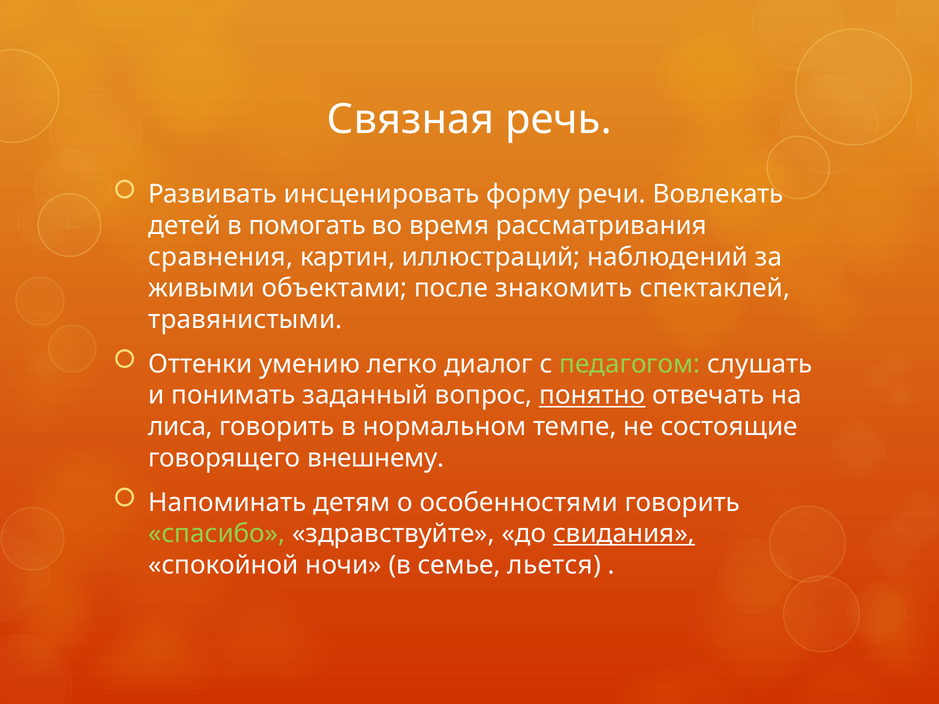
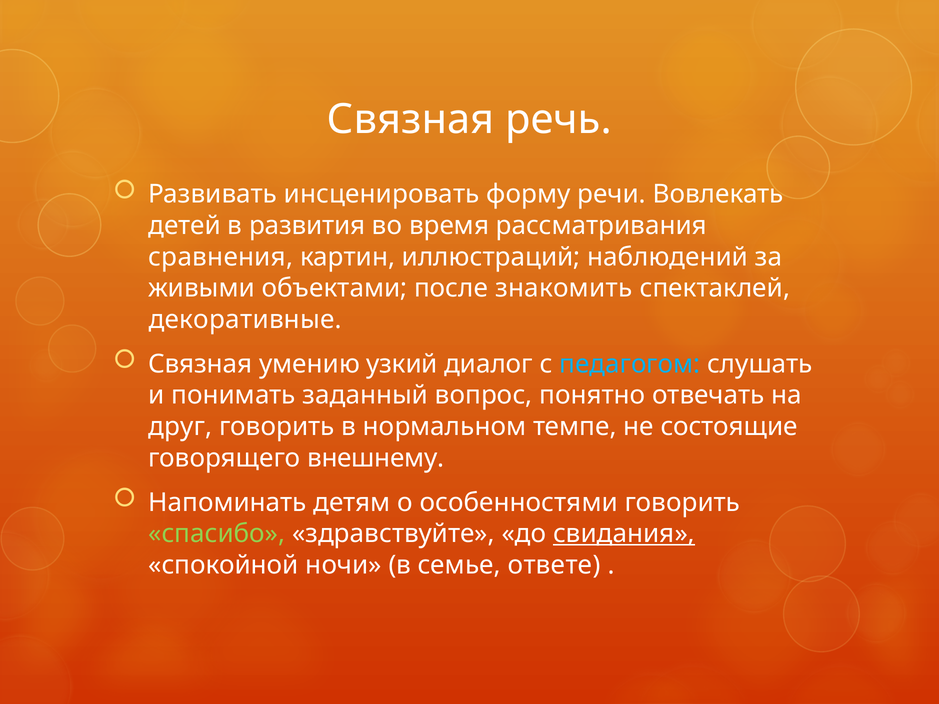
помогать: помогать -> развития (307, 226)
травянистыми: травянистыми -> декоративные (245, 320)
Оттенки: Оттенки -> Связная (200, 364)
легко: легко -> узкий (402, 364)
педагогом colour: light green -> light blue (630, 364)
понятно underline: present -> none (592, 395)
лиса: лиса -> друг (180, 427)
льется: льется -> ответе (554, 565)
